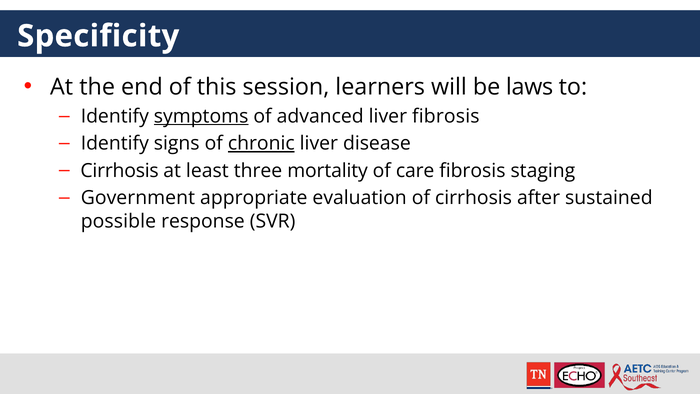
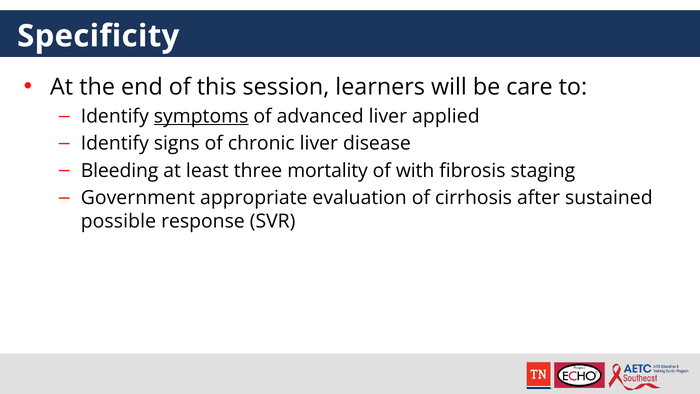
laws: laws -> care (529, 87)
liver fibrosis: fibrosis -> applied (446, 116)
chronic underline: present -> none (261, 143)
Cirrhosis: Cirrhosis -> Bleeding (120, 170)
care: care -> with (415, 170)
